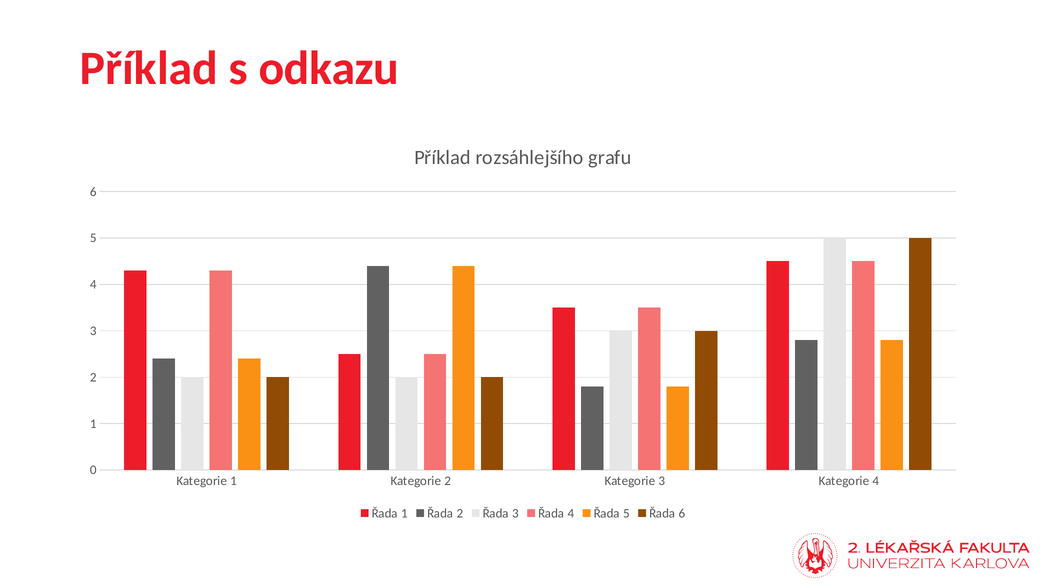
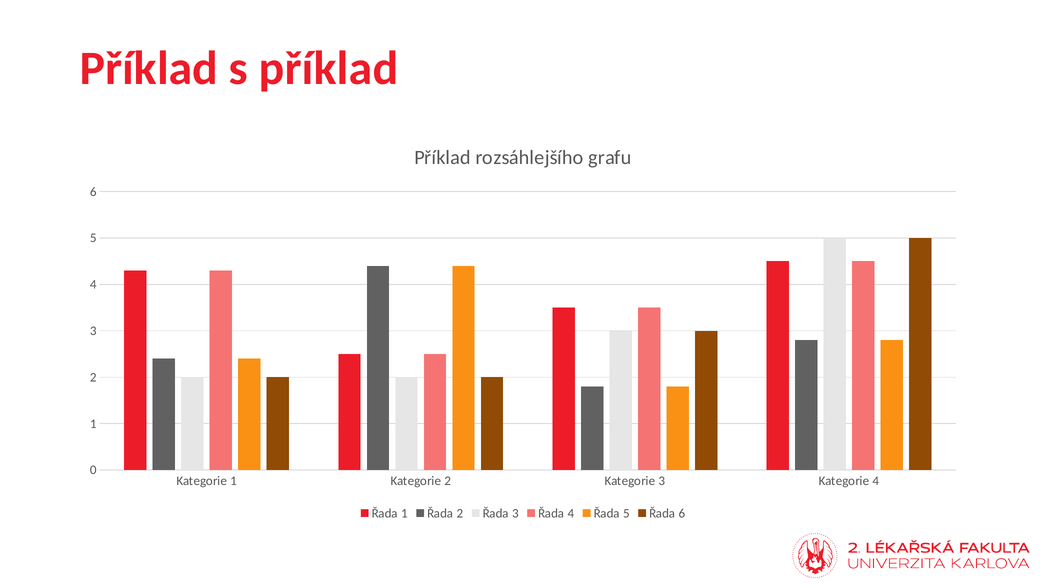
s odkazu: odkazu -> příklad (329, 68)
